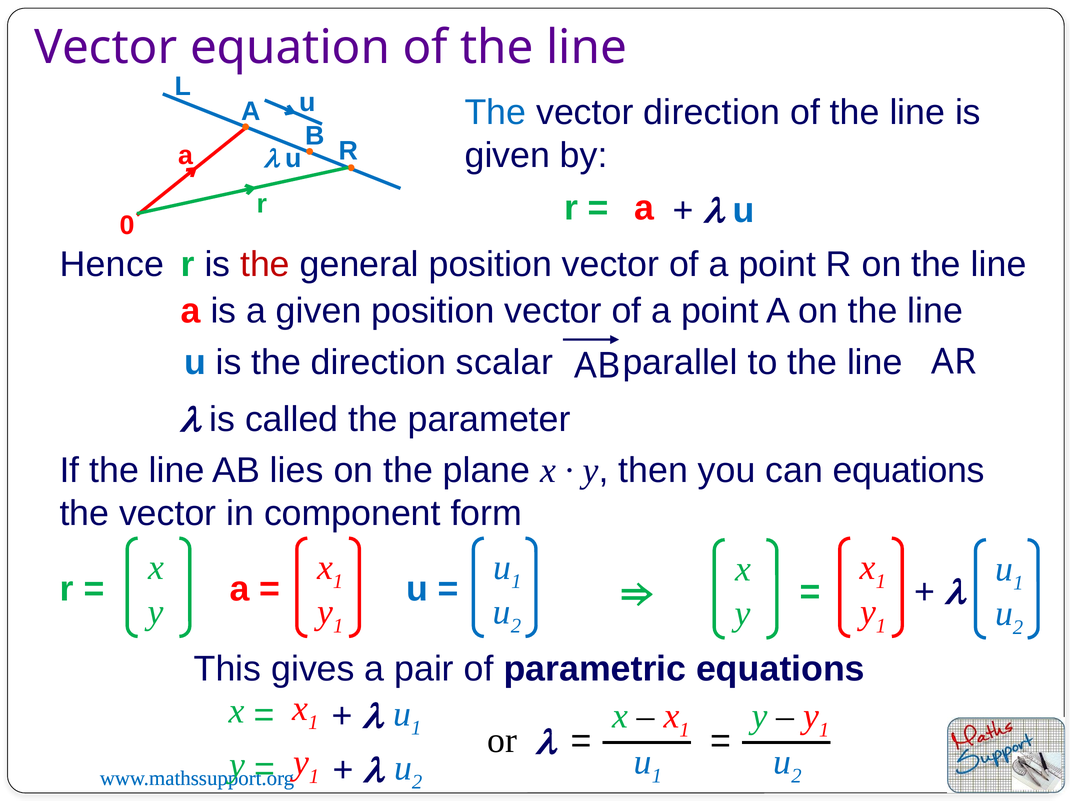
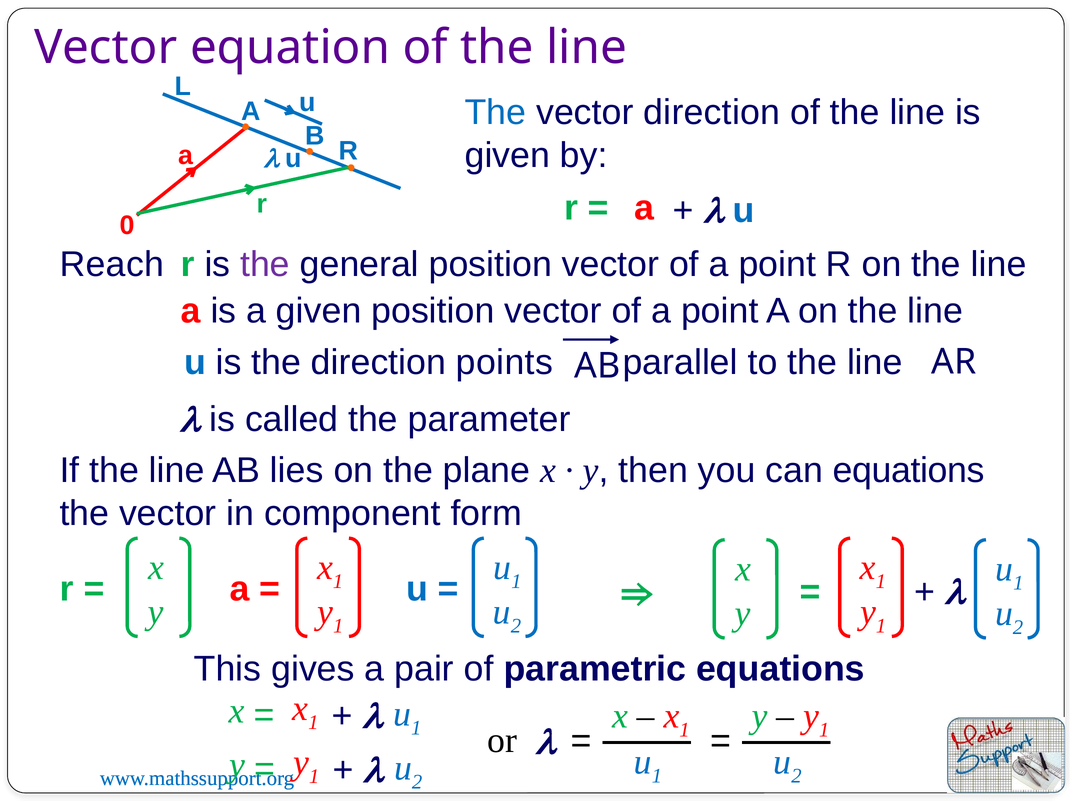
Hence: Hence -> Reach (112, 264)
the colour: red -> purple (265, 265)
scalar: scalar -> points (504, 363)
